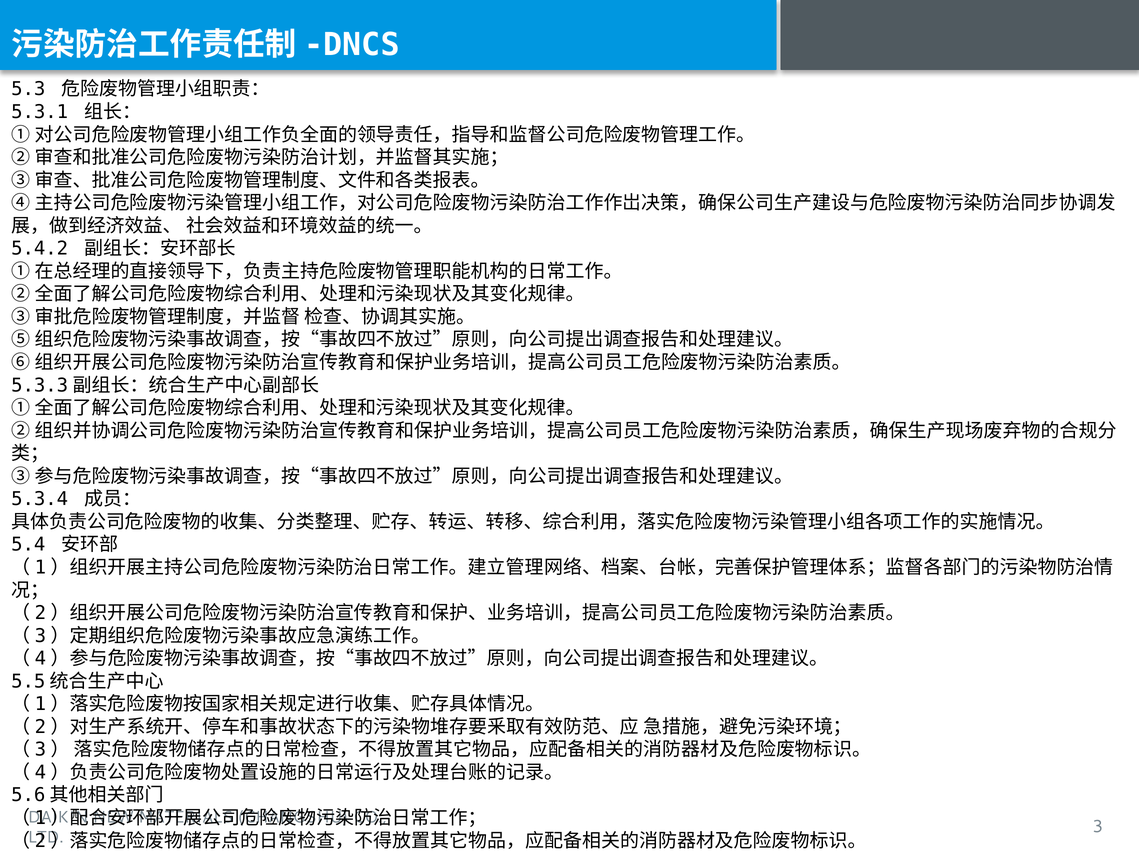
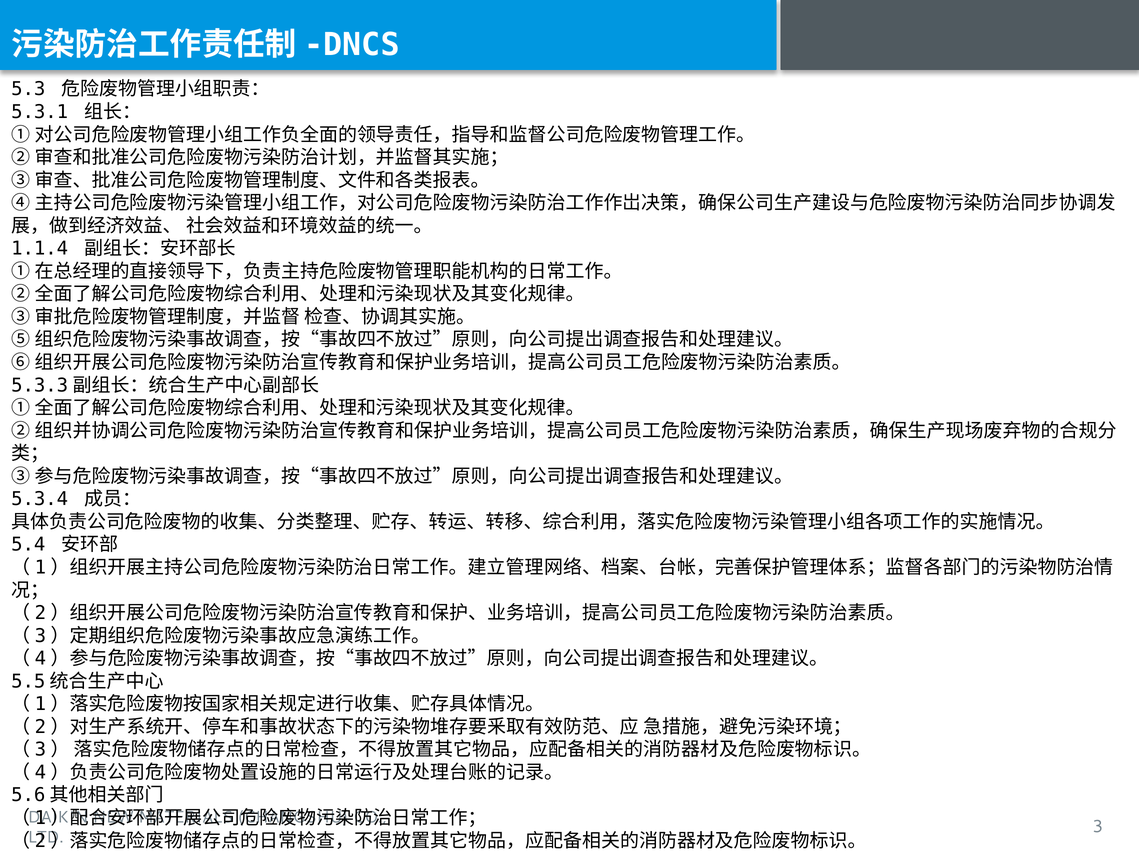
5.4.2: 5.4.2 -> 1.1.4 (40, 249)
